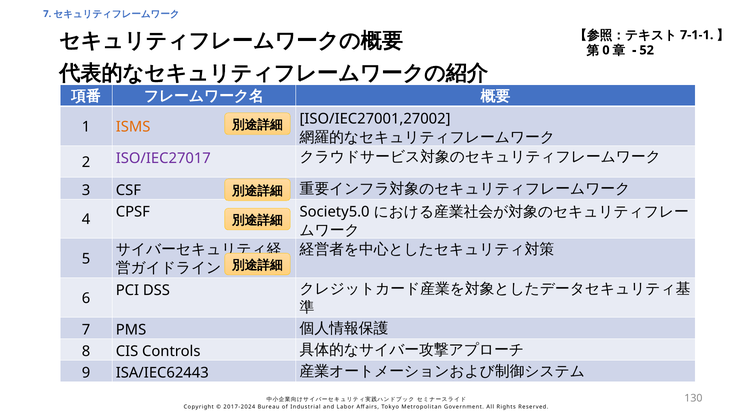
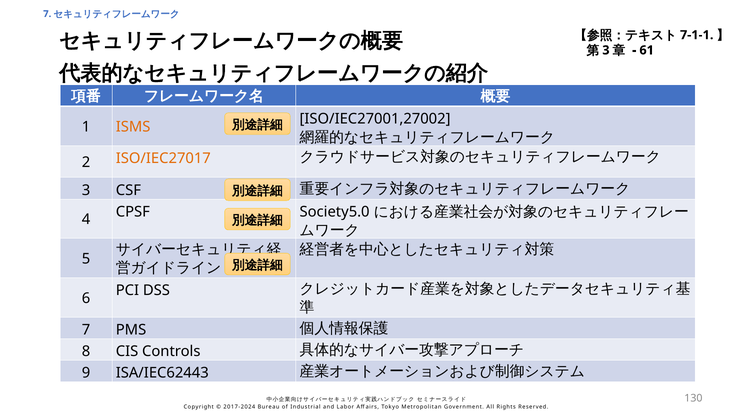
0: 0 -> 3 (606, 50)
52: 52 -> 61 (647, 50)
ISO/IEC27017 colour: purple -> orange (163, 159)
